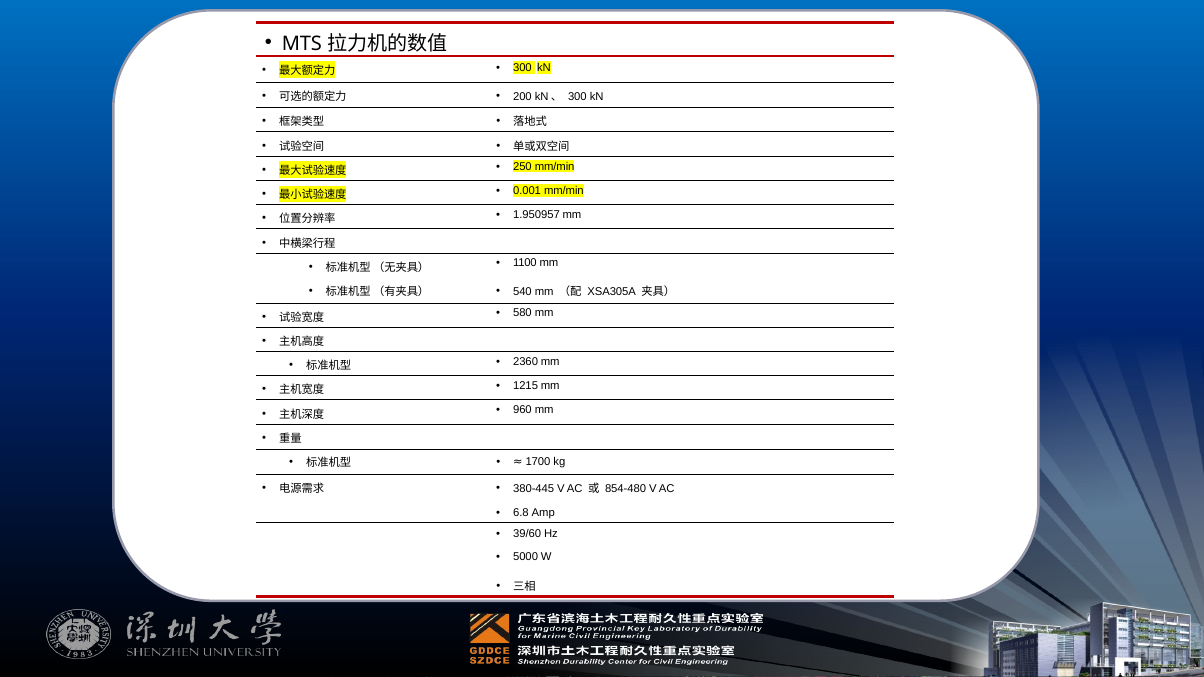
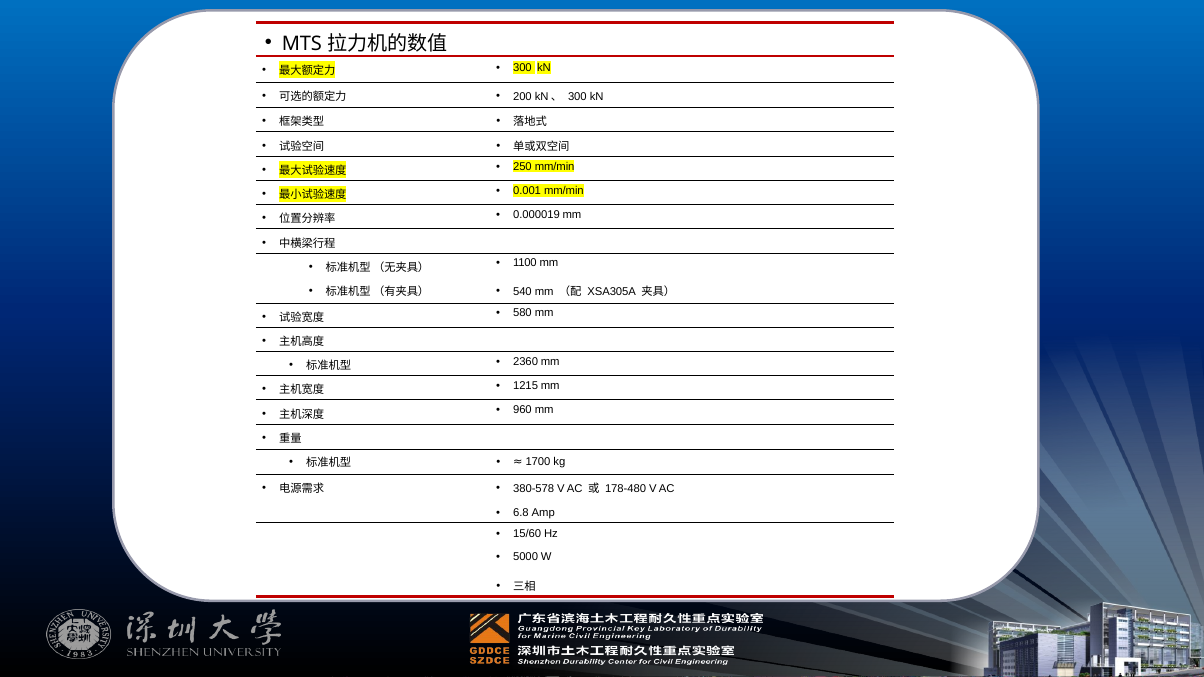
1.950957: 1.950957 -> 0.000019 (536, 215)
380-445: 380-445 -> 380-578 (534, 489)
854-480: 854-480 -> 178-480 (626, 489)
39/60: 39/60 -> 15/60 (527, 534)
